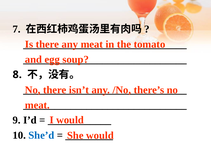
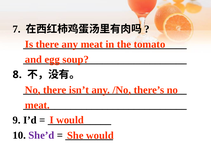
She’d colour: blue -> purple (41, 135)
